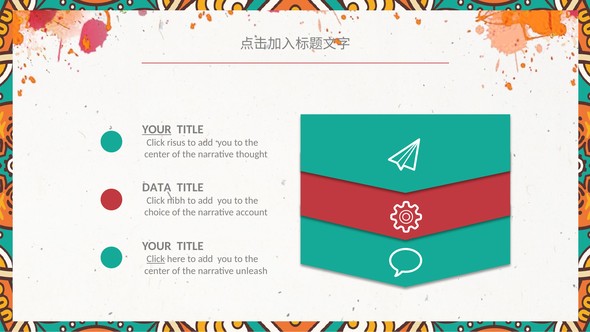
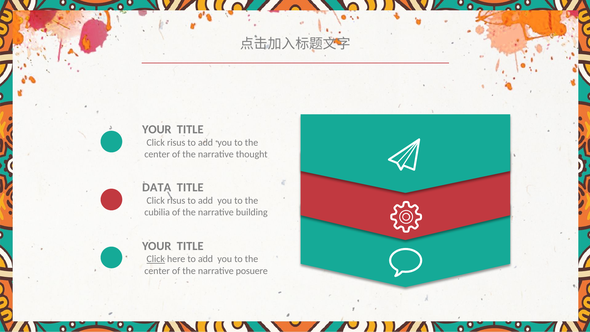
YOUR underline: present -> none (157, 129)
nibh: nibh -> risus (176, 200)
choice: choice -> cubilia (157, 212)
account: account -> building (252, 212)
unleash: unleash -> posuere (252, 271)
